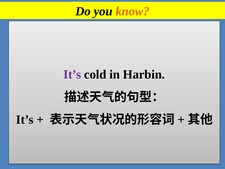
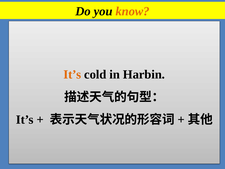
It’s colour: purple -> orange (72, 74)
